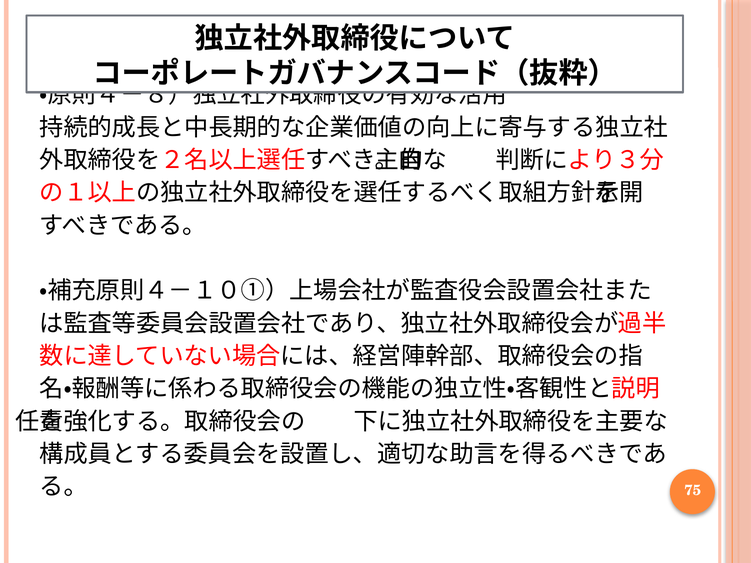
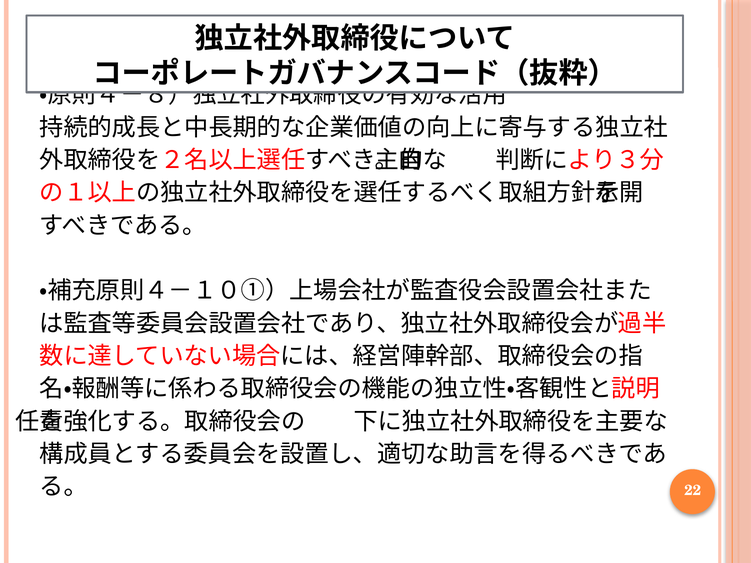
75: 75 -> 22 (693, 491)
